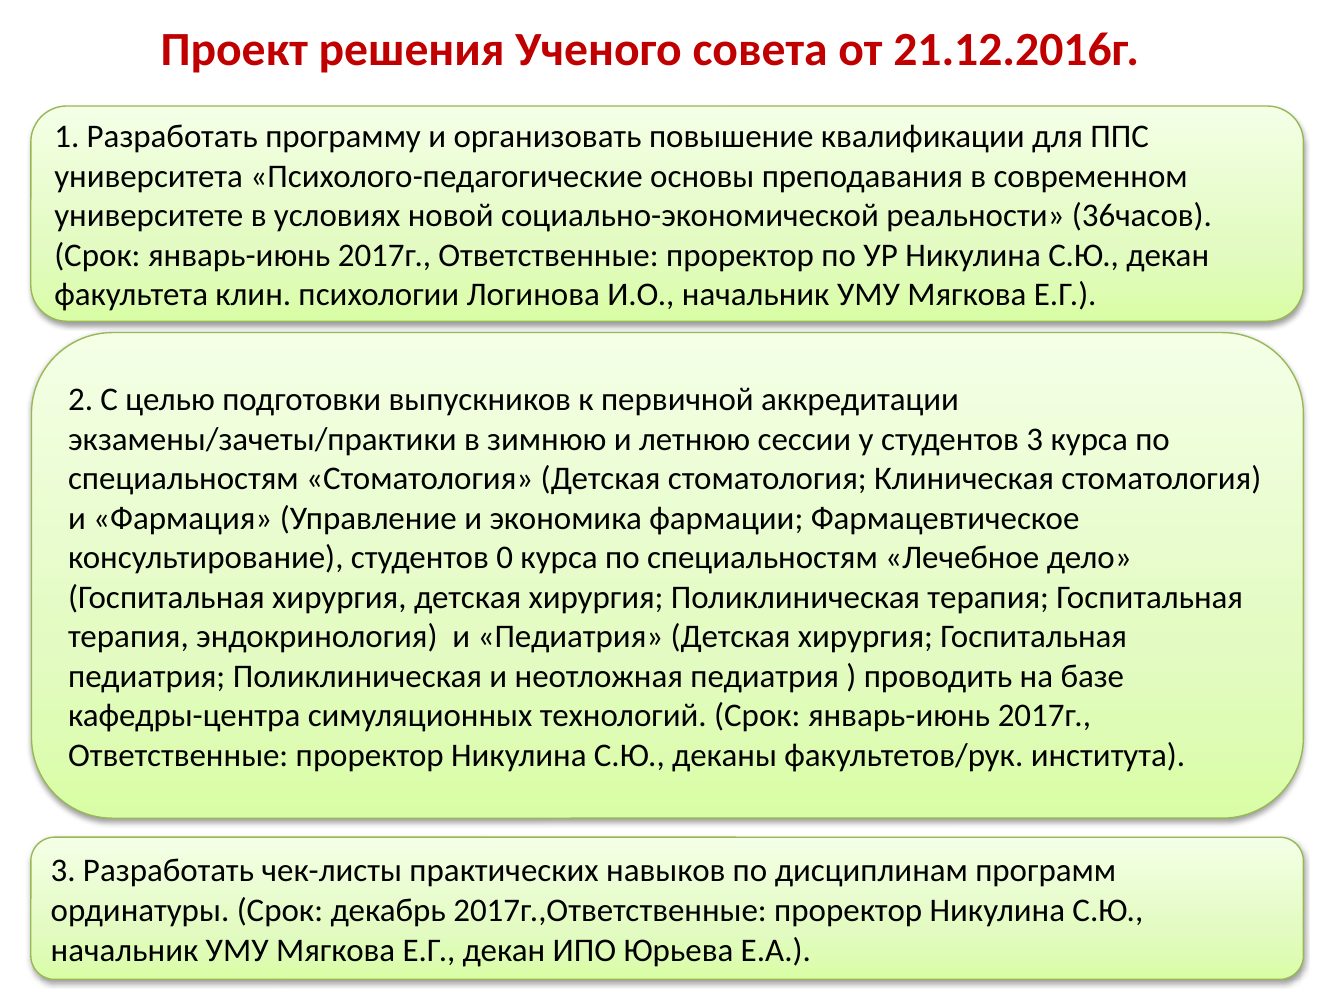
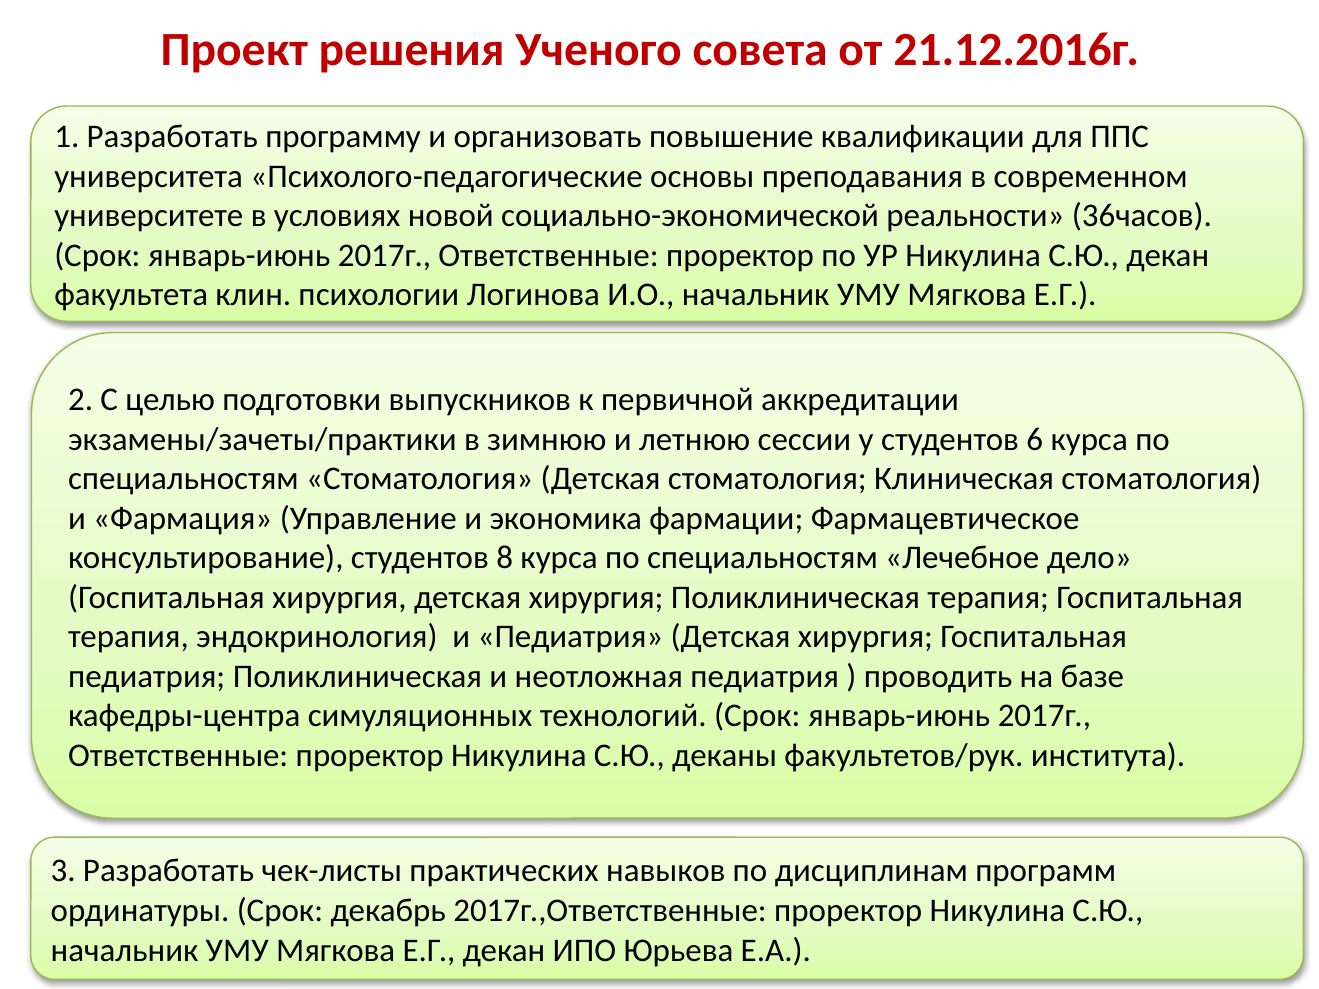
студентов 3: 3 -> 6 (1035, 439)
0: 0 -> 8 (505, 558)
